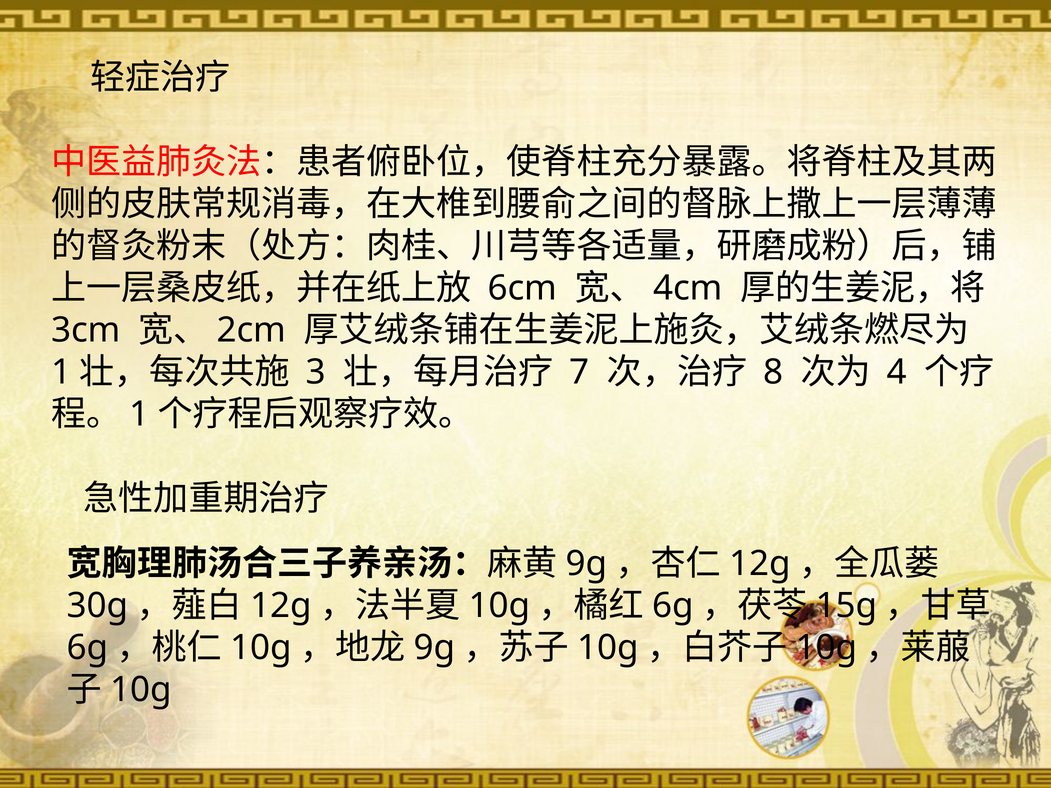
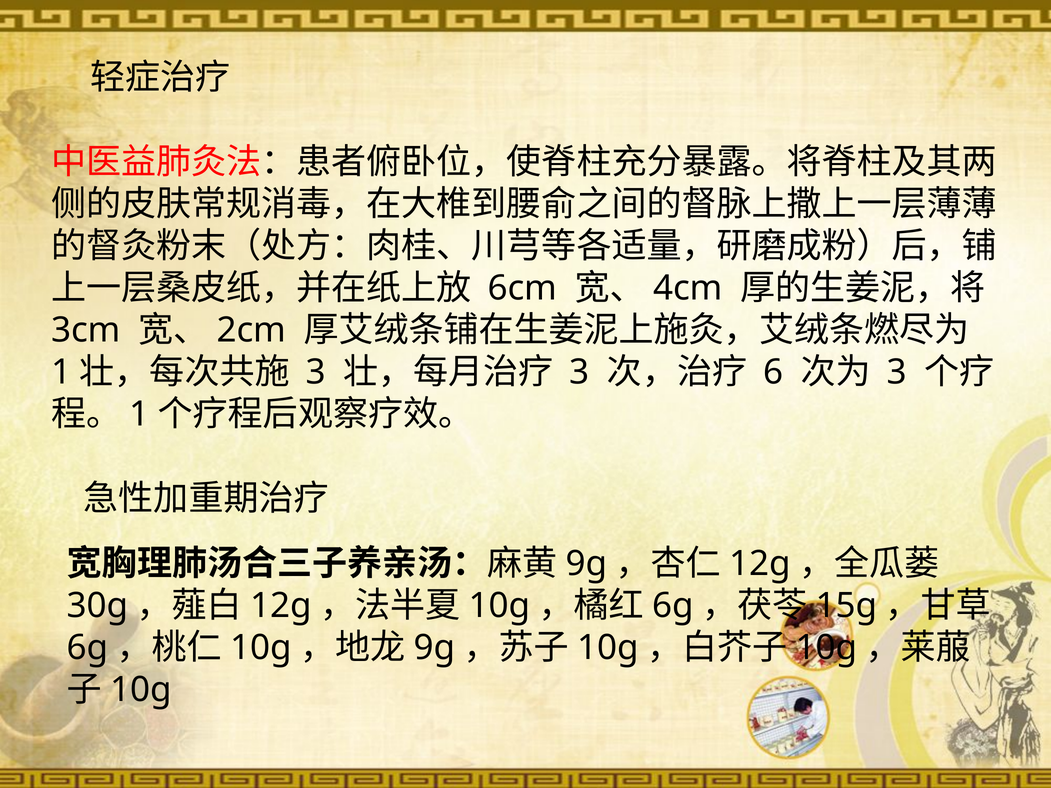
7: 7 -> 3 (580, 372)
8: 8 -> 6 (773, 372)
4: 4 -> 3 (897, 372)
